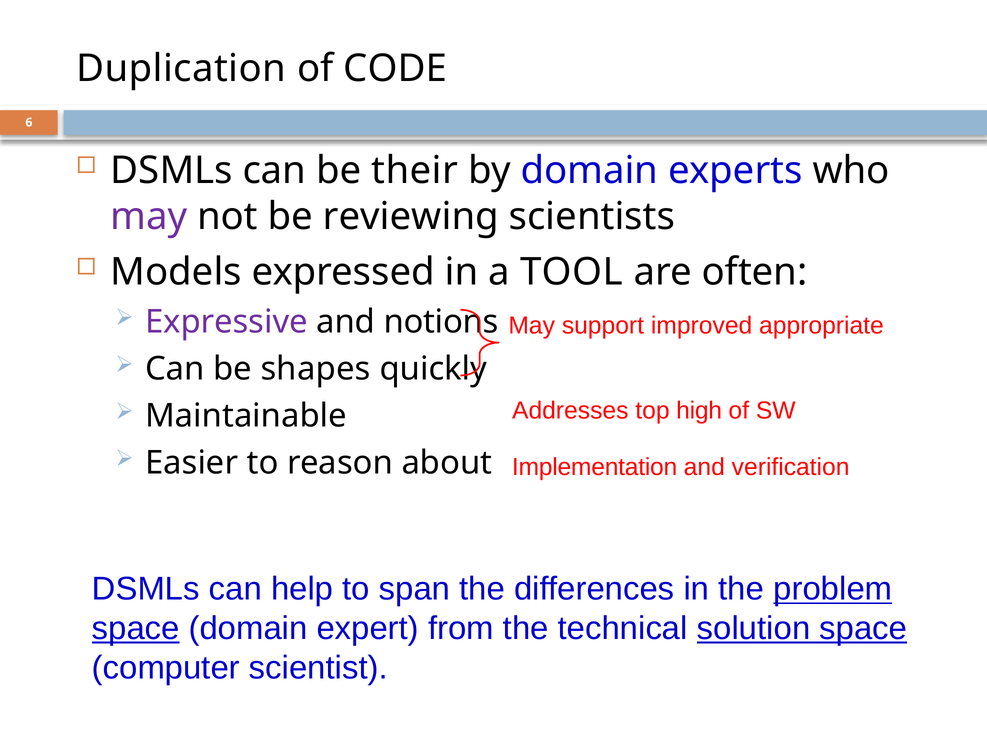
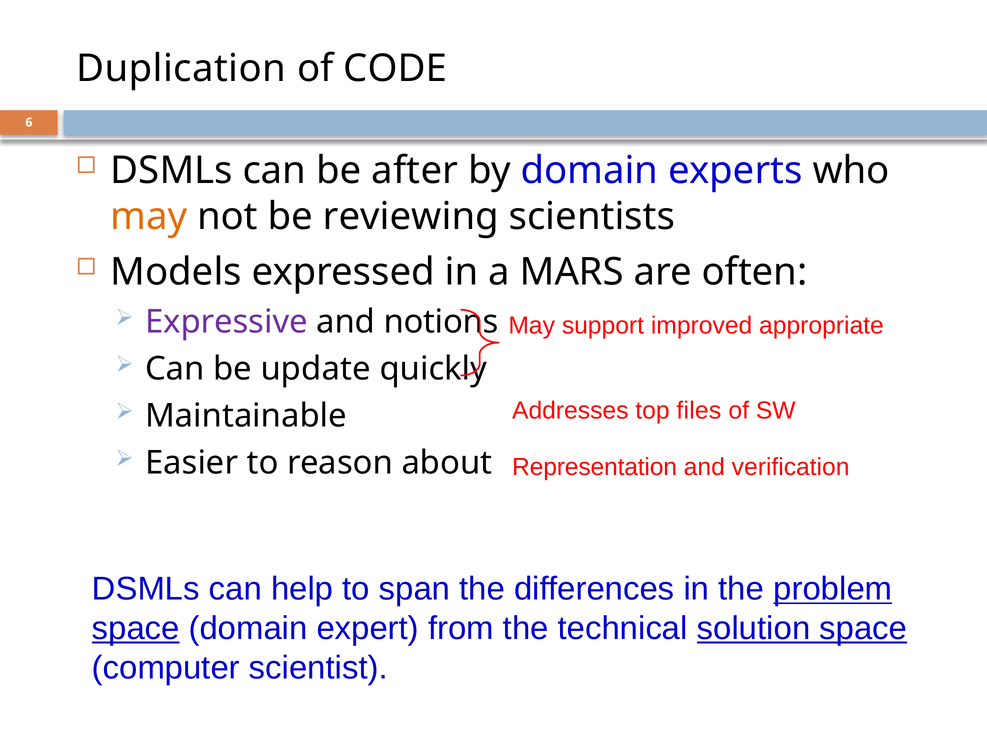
their: their -> after (415, 170)
may colour: purple -> orange (149, 217)
TOOL: TOOL -> MARS (572, 272)
shapes: shapes -> update (316, 369)
high: high -> files (699, 411)
Implementation: Implementation -> Representation (595, 467)
